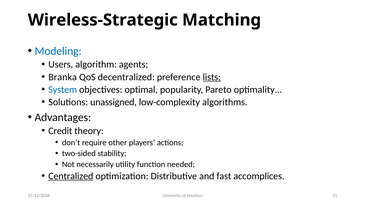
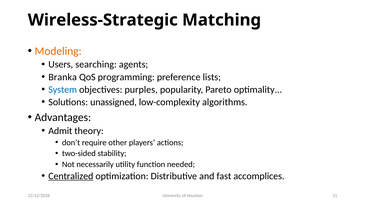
Modeling colour: blue -> orange (58, 51)
algorithm: algorithm -> searching (96, 65)
decentralized: decentralized -> programming (126, 77)
lists underline: present -> none (212, 77)
optimal: optimal -> purples (141, 90)
Credit: Credit -> Admit (60, 131)
